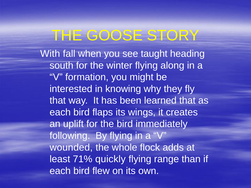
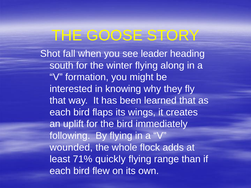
With: With -> Shot (50, 54)
taught: taught -> leader (154, 54)
